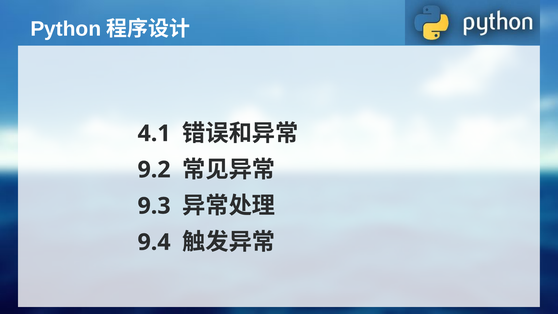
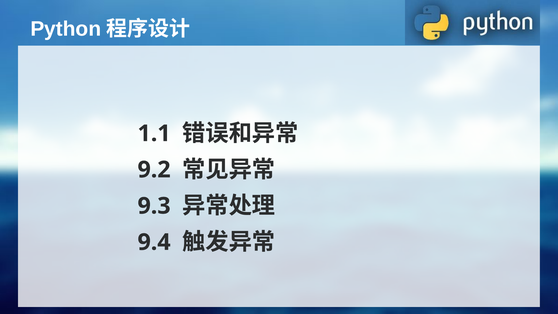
4.1: 4.1 -> 1.1 (154, 133)
